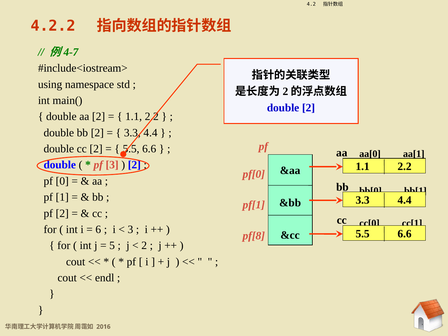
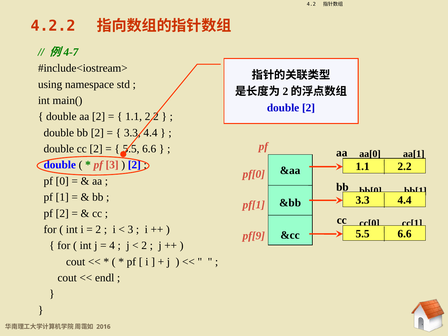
6: 6 -> 2 (98, 229)
pf[8: pf[8 -> pf[9 (254, 236)
5: 5 -> 4 (112, 246)
